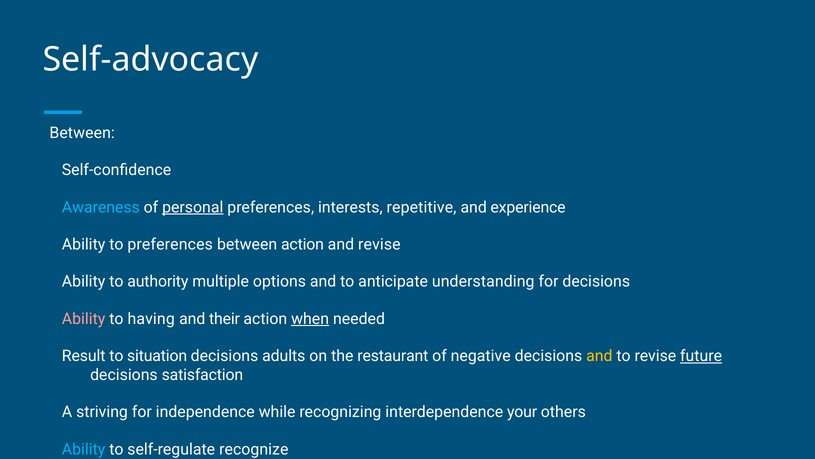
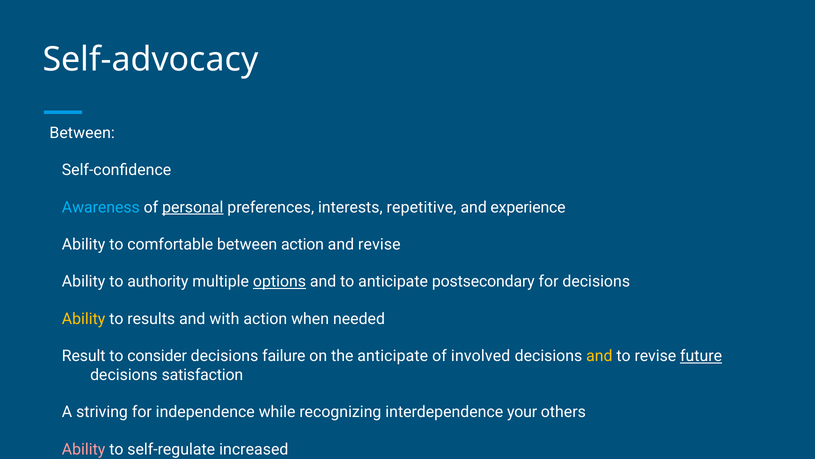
to preferences: preferences -> comfortable (170, 244)
options underline: none -> present (279, 281)
understanding: understanding -> postsecondary (483, 281)
Ability colour: pink -> yellow (84, 318)
having: having -> results (151, 318)
their: their -> with (224, 318)
when underline: present -> none (310, 318)
situation: situation -> consider (157, 356)
adults: adults -> failure (284, 356)
the restaurant: restaurant -> anticipate (393, 356)
negative: negative -> involved (481, 356)
Ability colour: light blue -> pink (84, 449)
recognize: recognize -> increased (254, 449)
